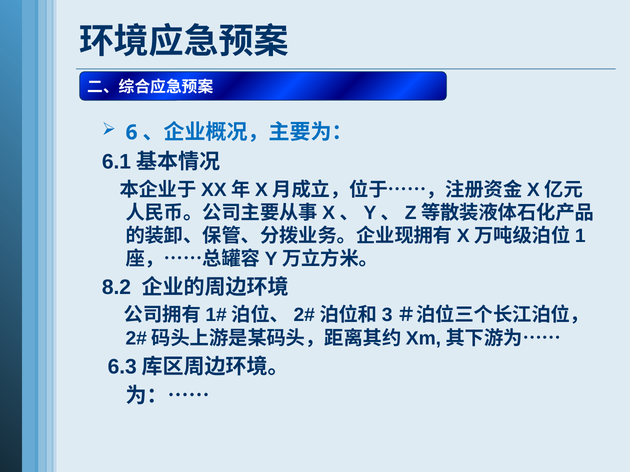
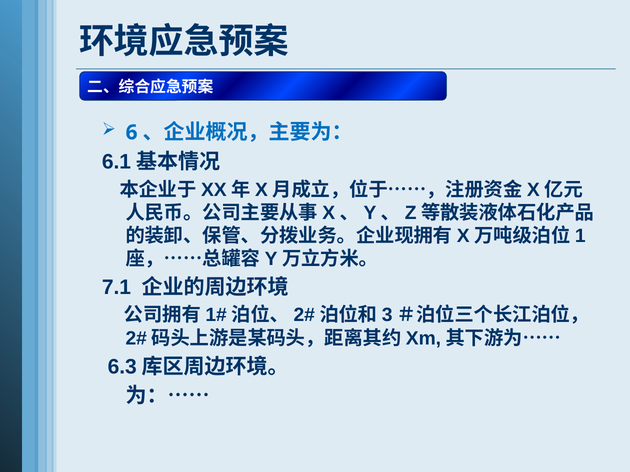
8.2: 8.2 -> 7.1 (116, 288)
